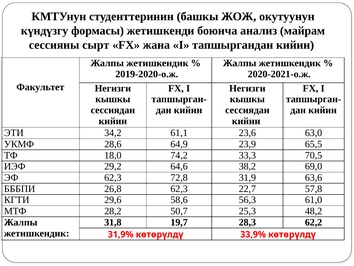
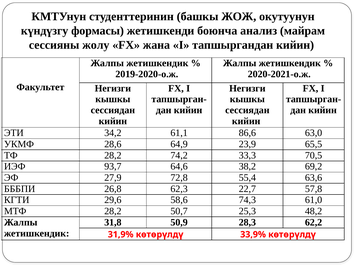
сырт: сырт -> жолу (96, 45)
23,6: 23,6 -> 86,6 (247, 133)
ТФ 18,0: 18,0 -> 28,2 (113, 155)
29,2: 29,2 -> 93,7 (113, 166)
69,0: 69,0 -> 69,2 (314, 166)
ЭФ 62,3: 62,3 -> 27,9 (113, 177)
31,9: 31,9 -> 55,4 (247, 177)
56,3: 56,3 -> 74,3 (247, 200)
19,7: 19,7 -> 50,9 (179, 222)
